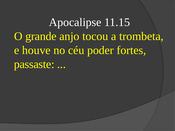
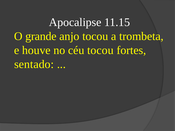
céu poder: poder -> tocou (100, 50)
passaste: passaste -> sentado (34, 64)
